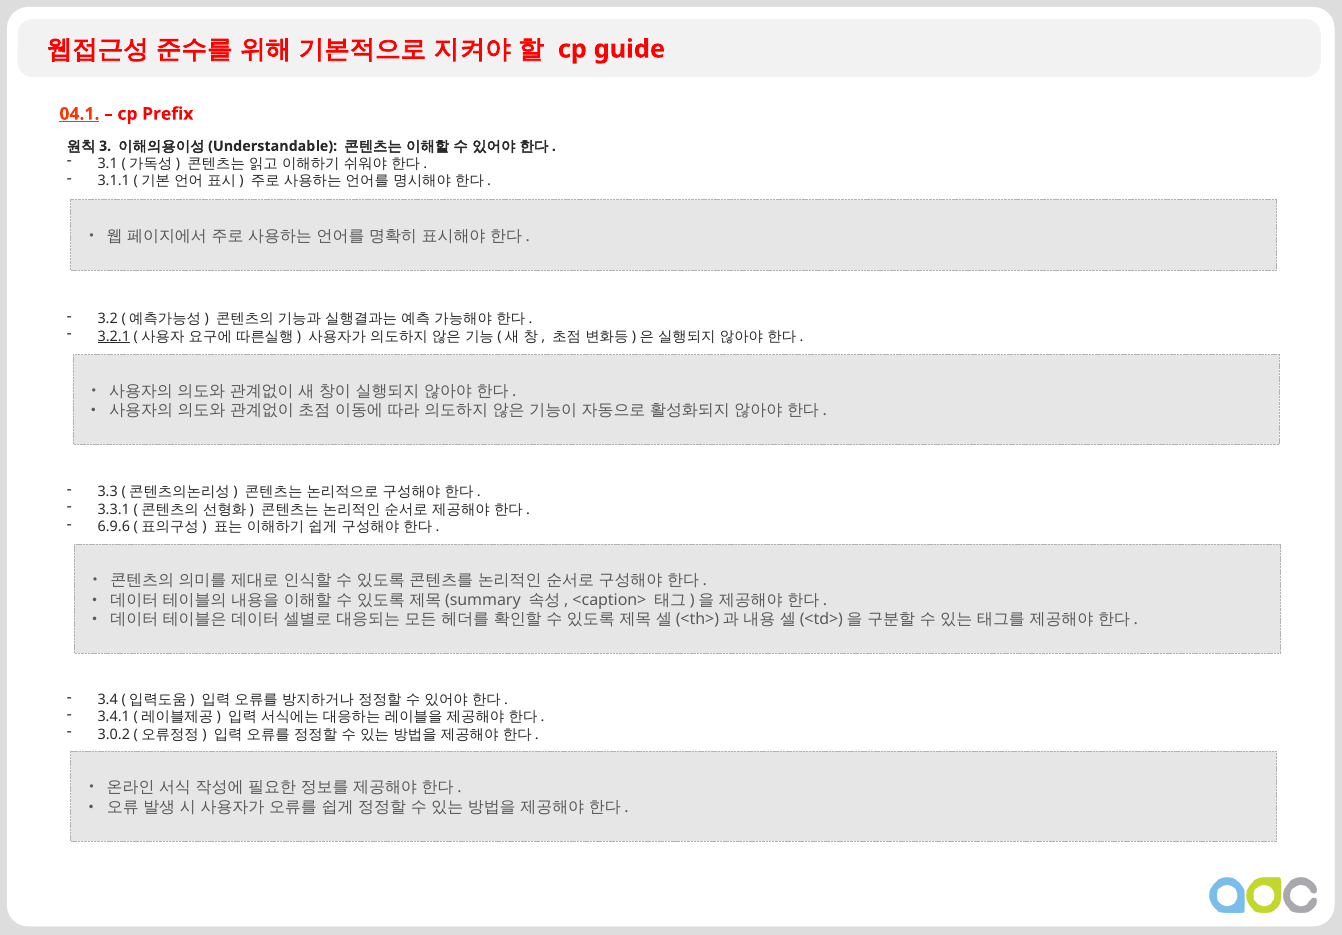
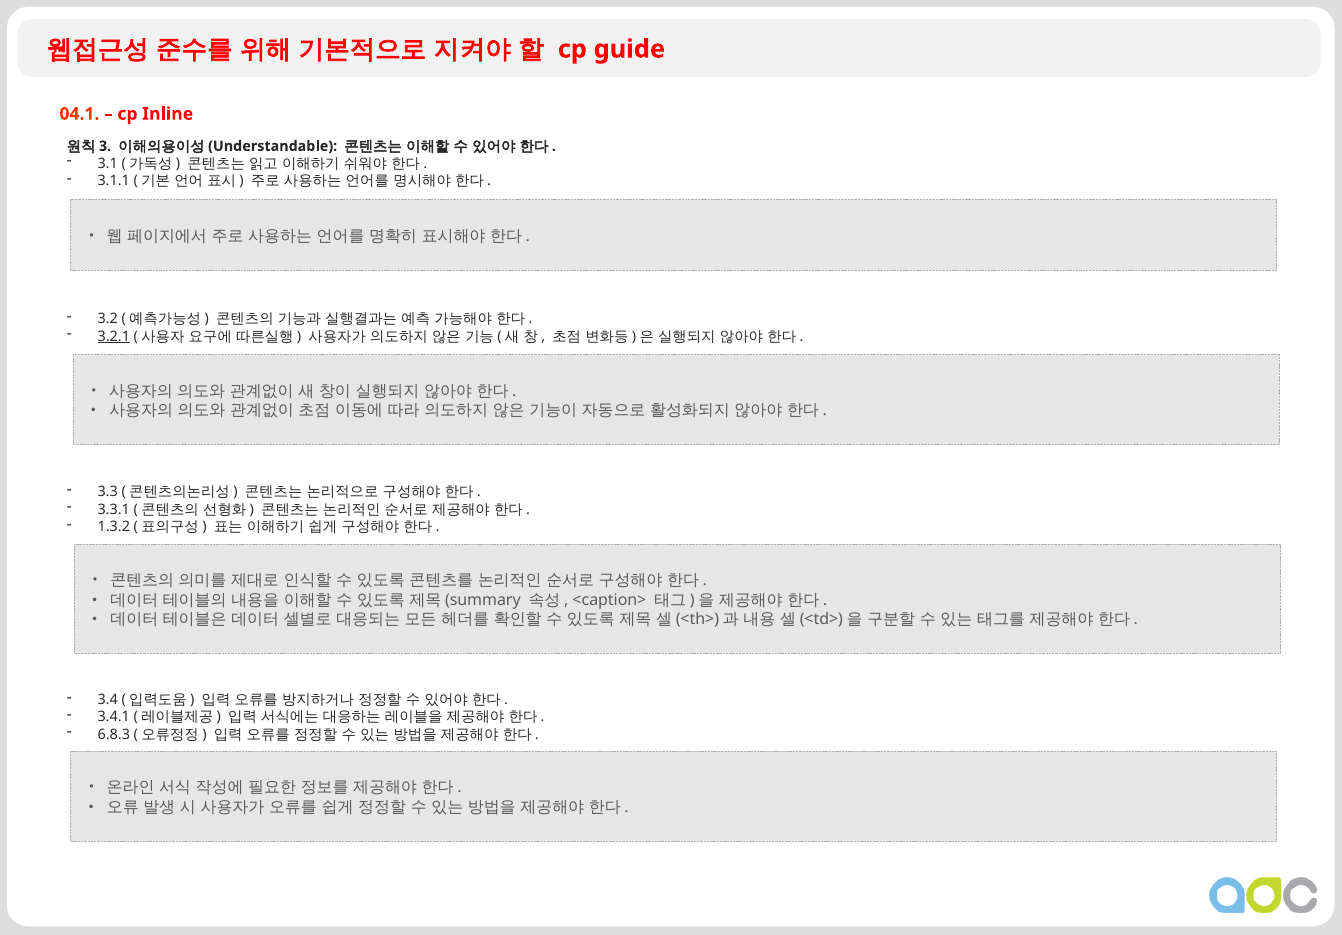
04.1 underline: present -> none (79, 114)
Prefix: Prefix -> Inline (168, 114)
6.9.6: 6.9.6 -> 1.3.2 (114, 527)
3.0.2: 3.0.2 -> 6.8.3 (114, 734)
